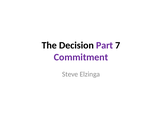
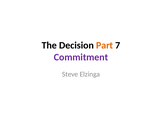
Part colour: purple -> orange (105, 46)
